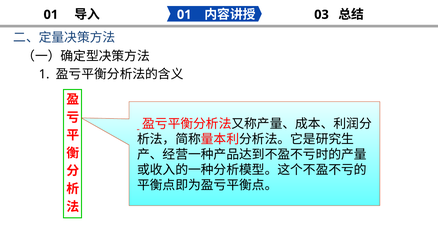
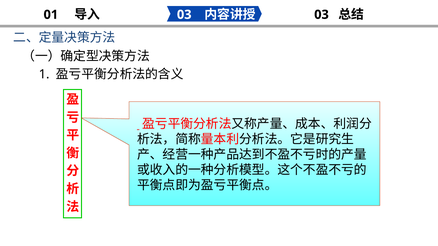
01: 01 -> 03 (184, 15)
